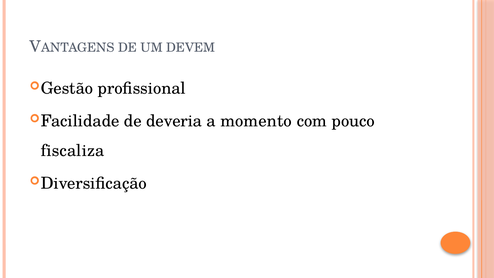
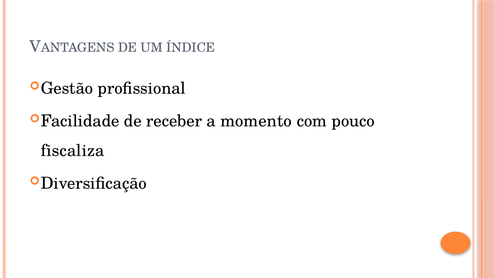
DEVEM: DEVEM -> ÍNDICE (191, 48)
deveria: deveria -> receber (174, 121)
